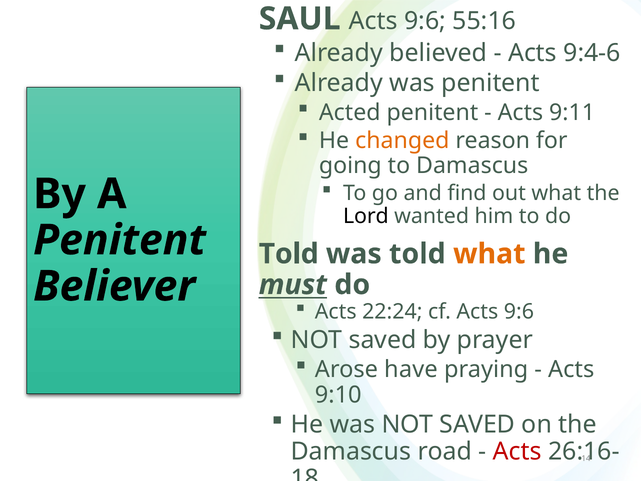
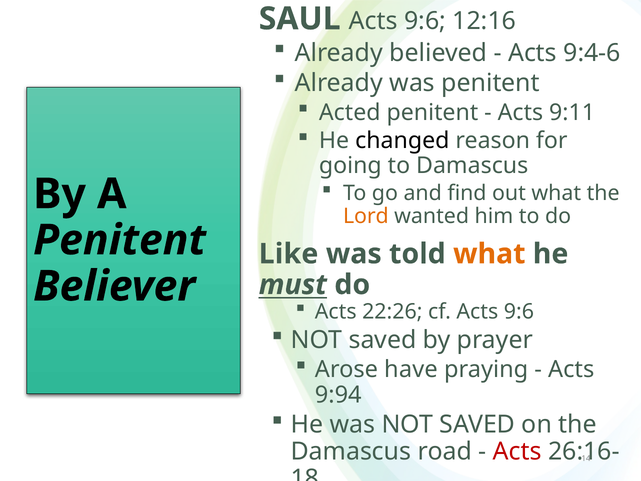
55:16: 55:16 -> 12:16 (484, 21)
changed colour: orange -> black (402, 141)
Lord colour: black -> orange (366, 216)
Told: Told -> Like (289, 254)
22:24: 22:24 -> 22:26 (392, 312)
9:10: 9:10 -> 9:94 (338, 395)
